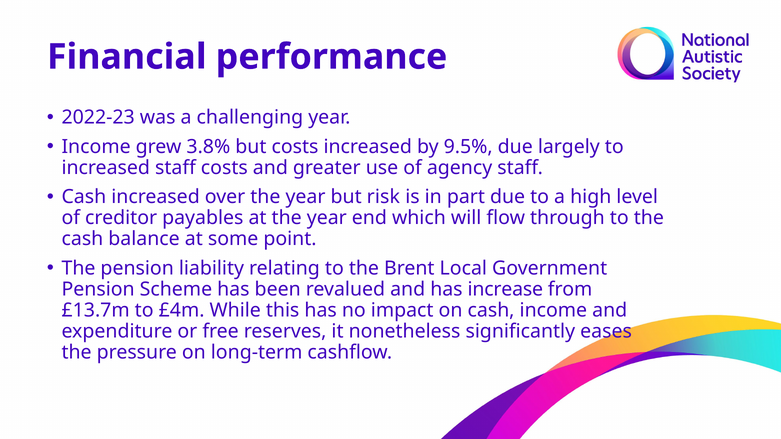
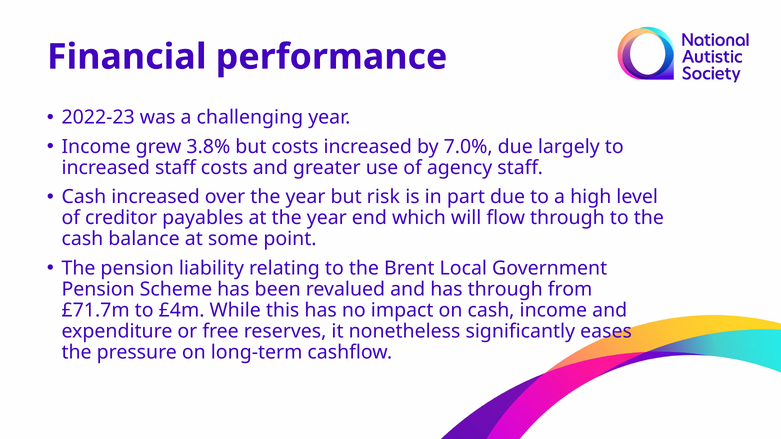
9.5%: 9.5% -> 7.0% (468, 147)
has increase: increase -> through (505, 289)
£13.7m: £13.7m -> £71.7m (96, 311)
